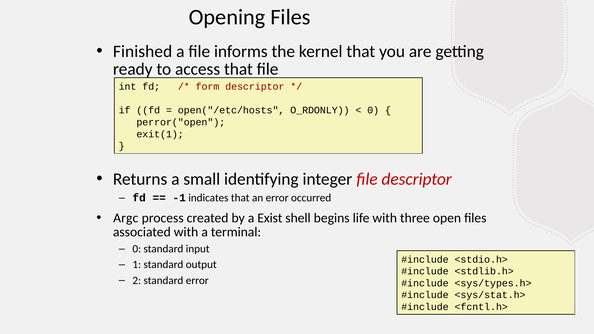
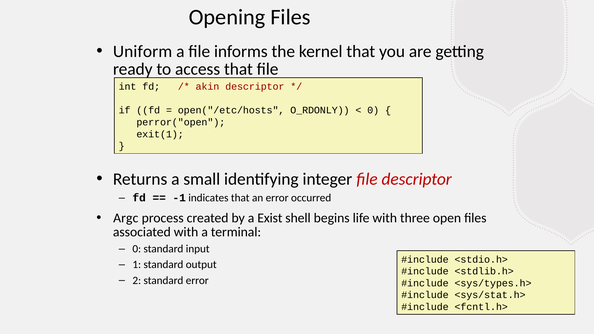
Finished: Finished -> Uniform (143, 51)
form: form -> akin (208, 87)
